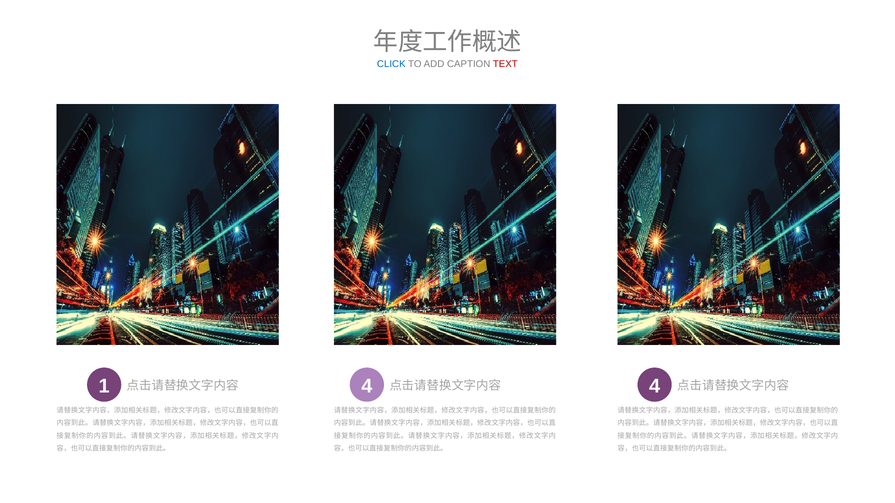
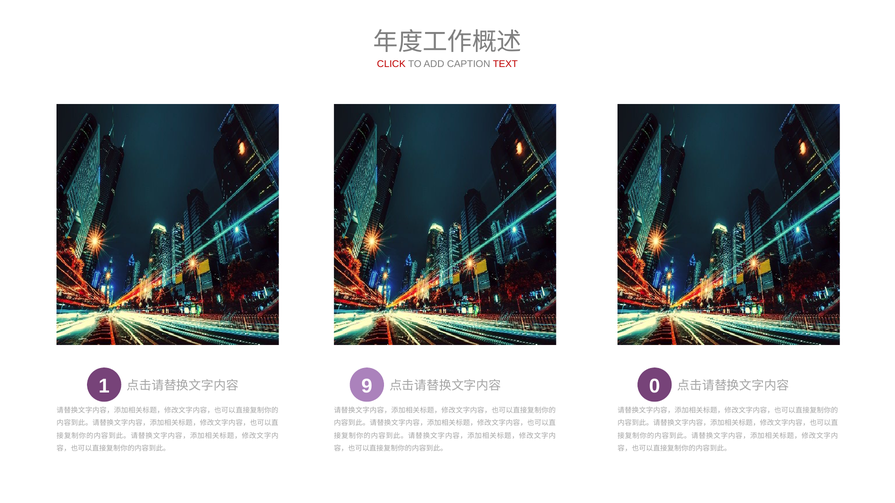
CLICK colour: blue -> red (391, 64)
4: 4 -> 9 (367, 386)
4: 4 -> 0 (655, 386)
